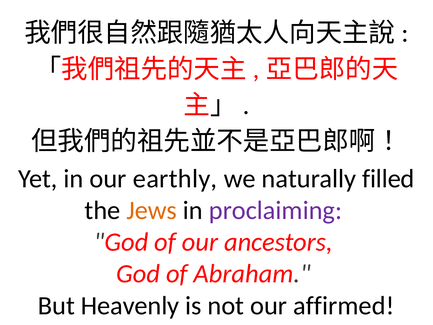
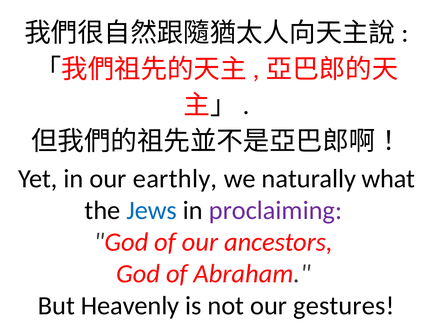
filled: filled -> what (388, 178)
Jews colour: orange -> blue (152, 210)
affirmed: affirmed -> gestures (344, 305)
